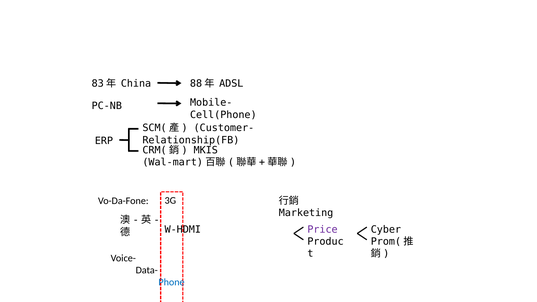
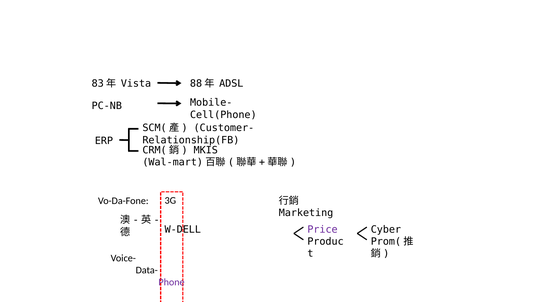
China: China -> Vista (136, 84)
W-HDMI: W-HDMI -> W-DELL (183, 230)
Phone colour: blue -> purple (172, 282)
